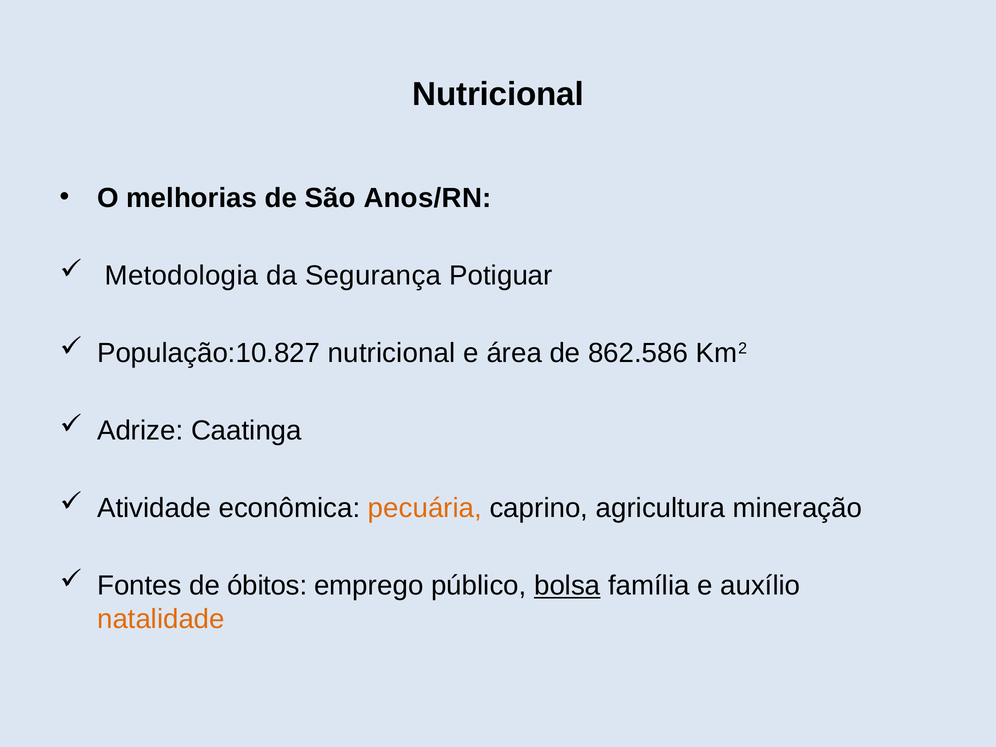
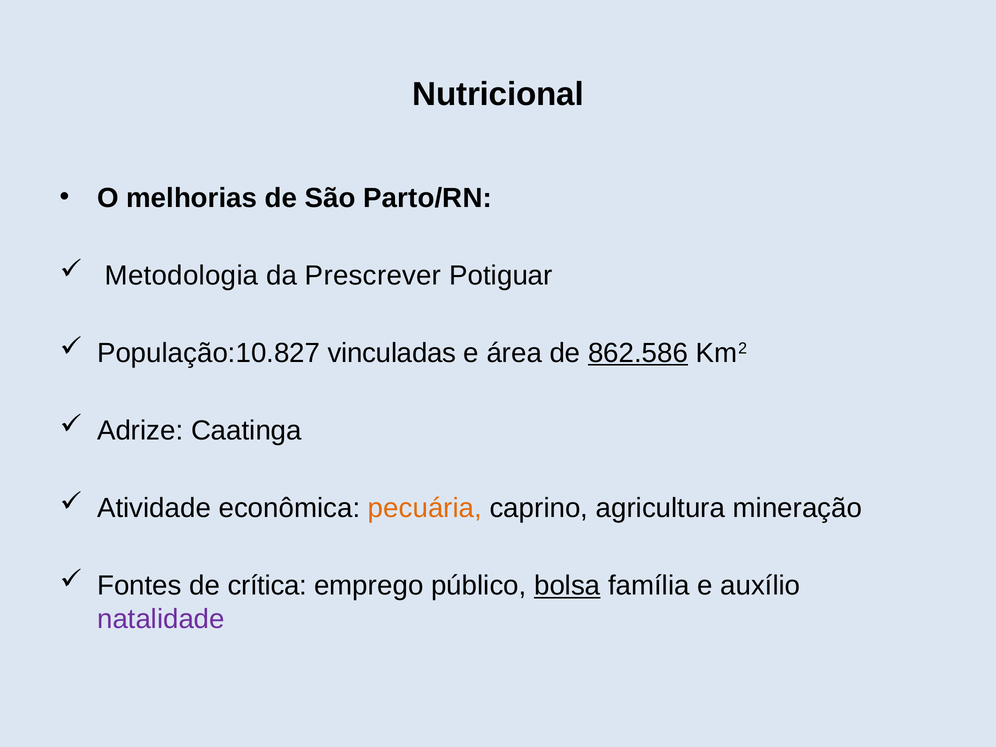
Anos/RN: Anos/RN -> Parto/RN (428, 198)
Segurança: Segurança -> Prescrever (373, 275)
População:10.827 nutricional: nutricional -> vinculadas (392, 353)
862.586 underline: none -> present (638, 353)
óbitos: óbitos -> crítica (267, 586)
natalidade colour: orange -> purple (161, 619)
